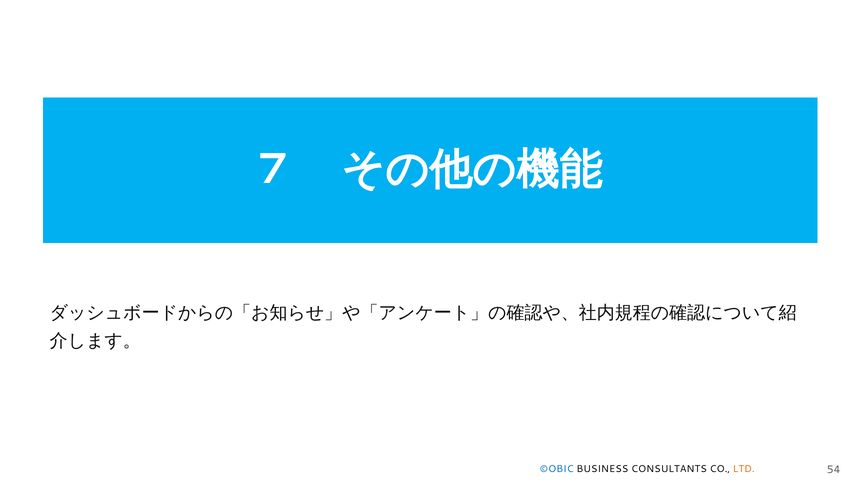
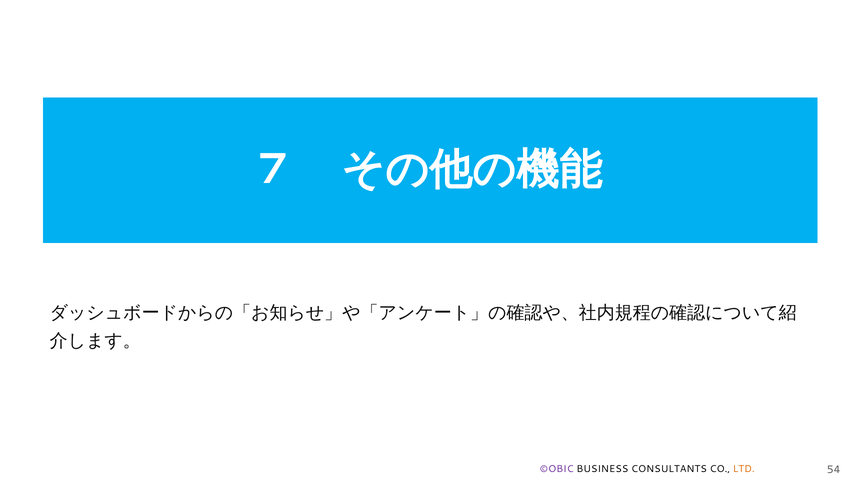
©OBIC colour: blue -> purple (557, 468)
